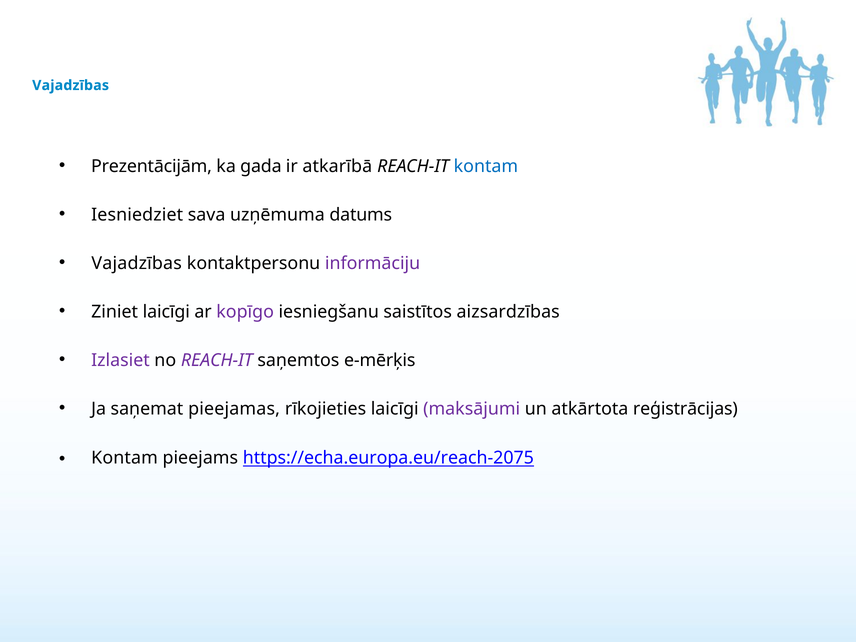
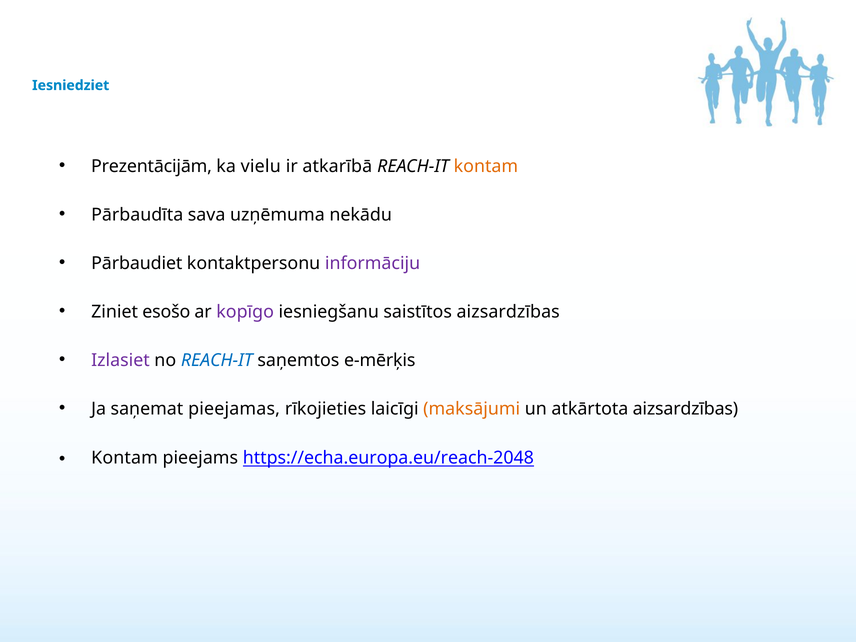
Vajadzības: Vajadzības -> Iesniedziet (71, 85)
gada: gada -> vielu (261, 166)
kontam colour: blue -> orange (486, 166)
Iesniedziet: Iesniedziet -> Pārbaudīta (137, 215)
datums: datums -> nekādu (361, 215)
Vajadzības: Vajadzības -> Pārbaudiet (137, 263)
Ziniet laicīgi: laicīgi -> esošo (166, 312)
REACH-IT colour: purple -> blue (217, 360)
maksājumi colour: purple -> orange (472, 409)
atkārtota reģistrācijas: reģistrācijas -> aizsardzības (685, 409)
https://echa.europa.eu/reach-2075: https://echa.europa.eu/reach-2075 -> https://echa.europa.eu/reach-2048 (388, 458)
